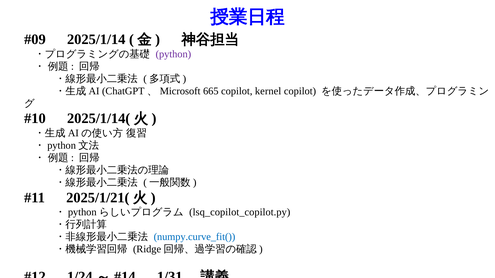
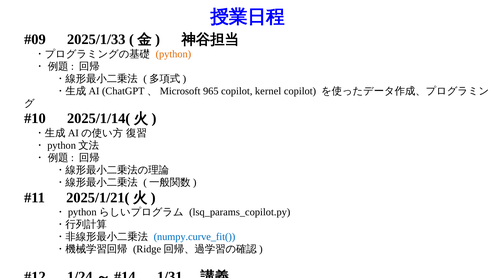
2025/1/14: 2025/1/14 -> 2025/1/33 (96, 39)
python colour: purple -> orange (173, 54)
665: 665 -> 965 (211, 91)
lsq_copilot_copilot.py: lsq_copilot_copilot.py -> lsq_params_copilot.py (240, 213)
